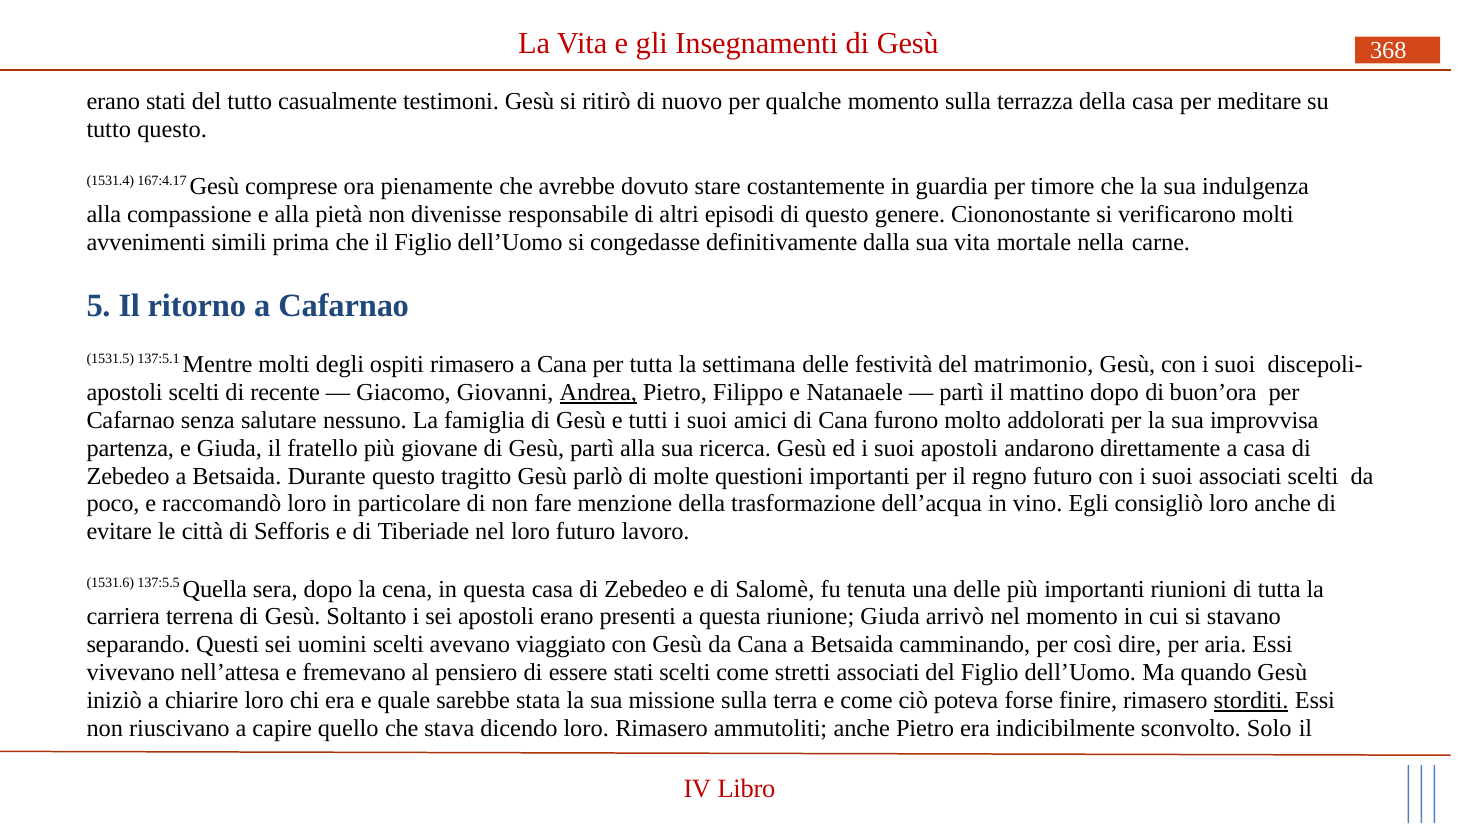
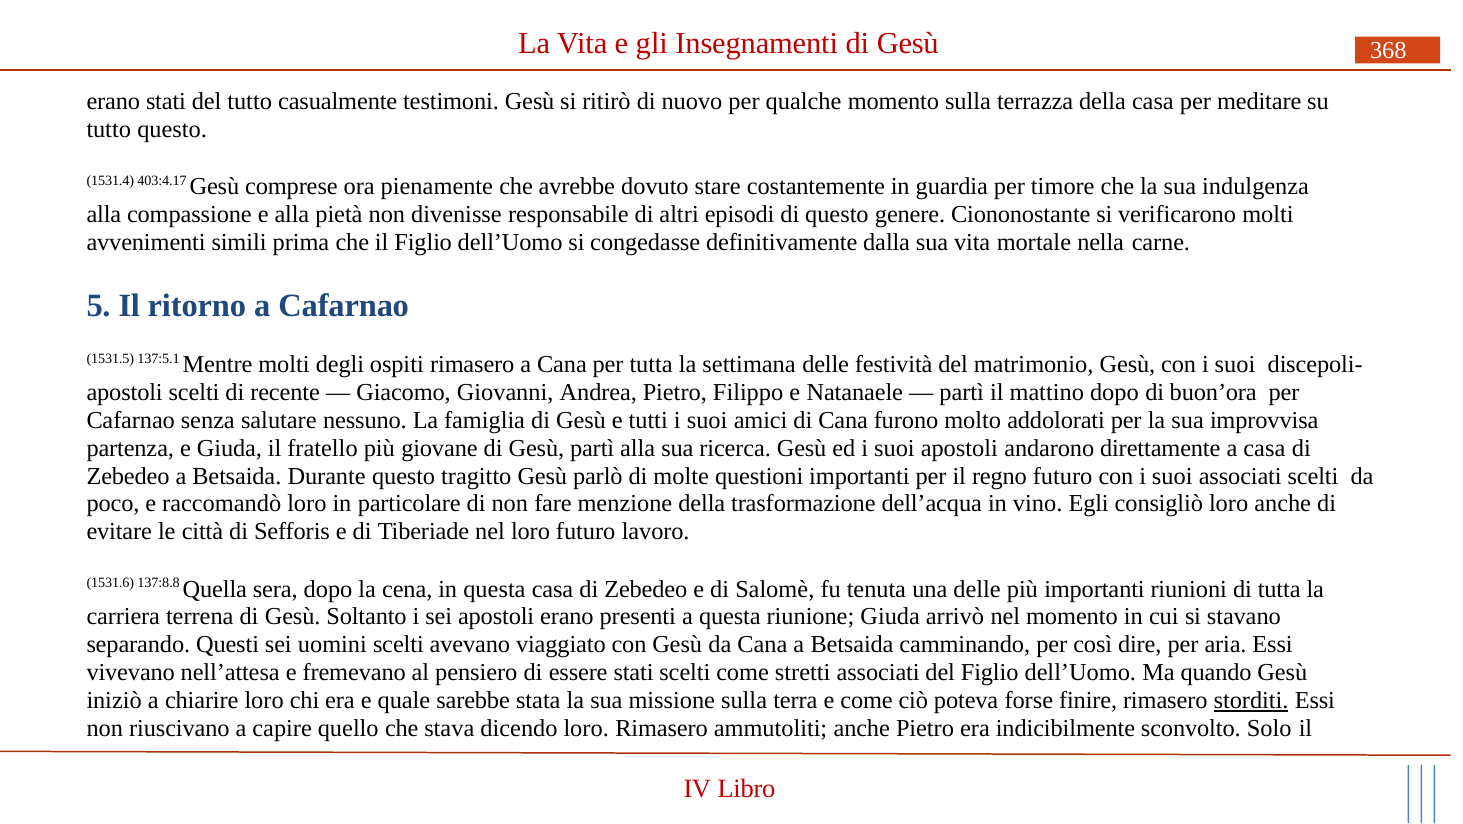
167:4.17: 167:4.17 -> 403:4.17 (162, 181)
Andrea underline: present -> none (598, 393)
137:5.5: 137:5.5 -> 137:8.8 (159, 583)
